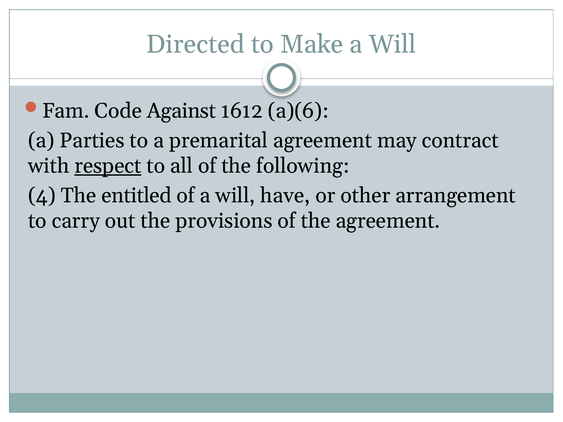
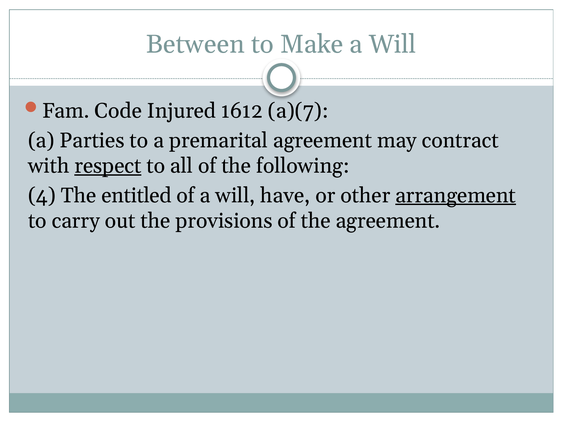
Directed: Directed -> Between (195, 44)
Against: Against -> Injured (182, 111)
a)(6: a)(6 -> a)(7 (298, 111)
arrangement underline: none -> present (456, 195)
